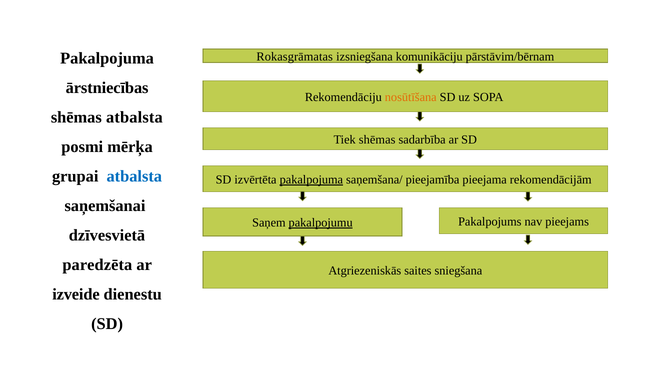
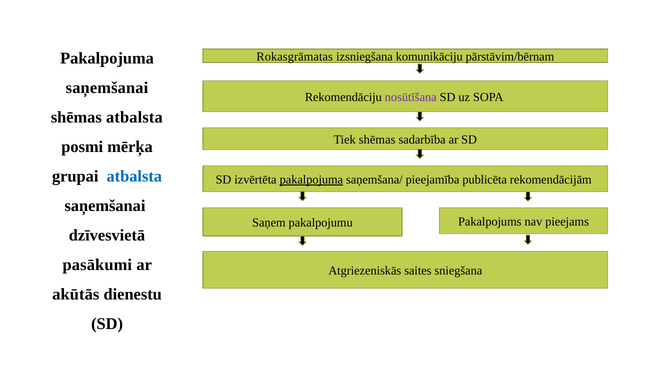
ārstniecības: ārstniecības -> saņemšanai (107, 88)
nosūtīšana colour: orange -> purple (411, 97)
pieejama: pieejama -> publicēta (485, 179)
pakalpojumu underline: present -> none (321, 222)
paredzēta: paredzēta -> pasākumi (97, 264)
izveide: izveide -> akūtās (76, 294)
